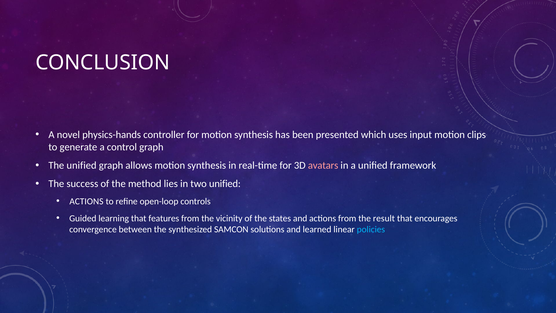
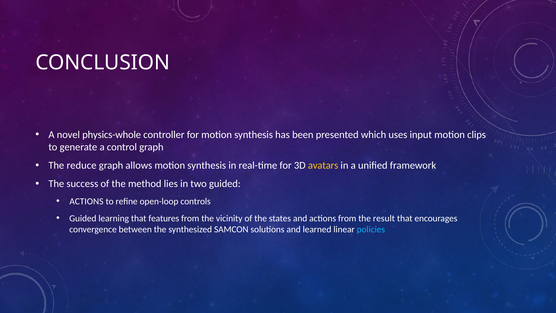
physics-hands: physics-hands -> physics-whole (112, 135)
The unified: unified -> reduce (82, 165)
avatars colour: pink -> yellow (323, 165)
two unified: unified -> guided (225, 184)
